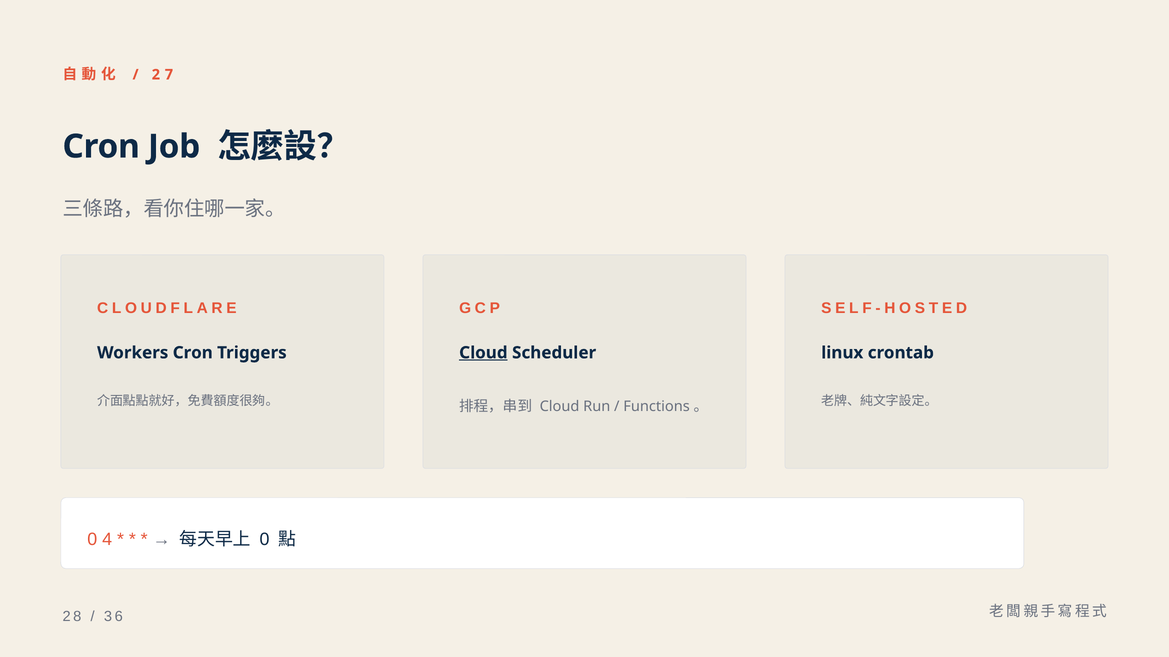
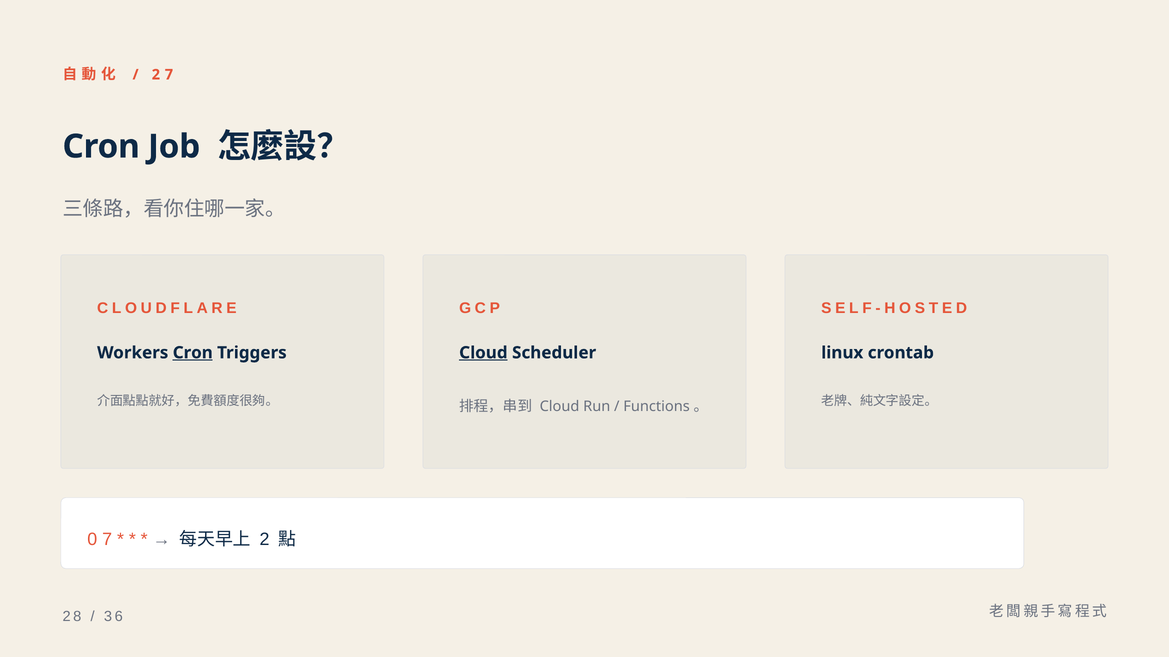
Cron underline: none -> present (193, 353)
0 4: 4 -> 7 (107, 540)
0: 0 -> 2 (265, 540)
